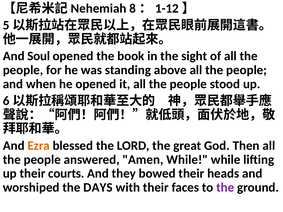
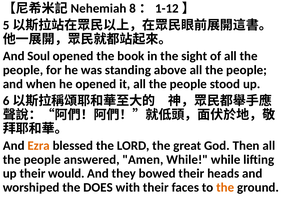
courts: courts -> would (66, 174)
DAYS: DAYS -> DOES (98, 188)
the colour: purple -> orange (225, 188)
